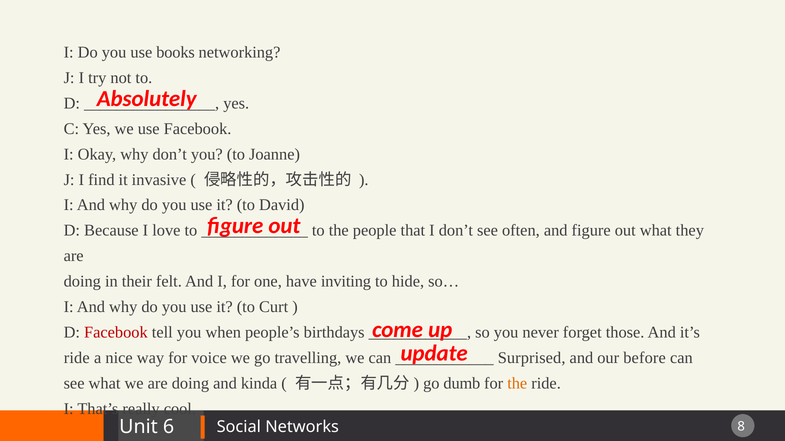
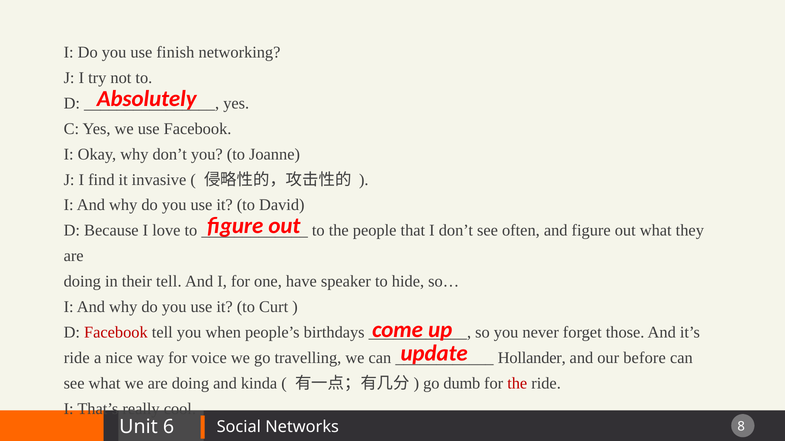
books: books -> finish (175, 52)
their felt: felt -> tell (169, 282)
inviting: inviting -> speaker (346, 282)
Surprised: Surprised -> Hollander (532, 358)
the colour: orange -> red (517, 384)
